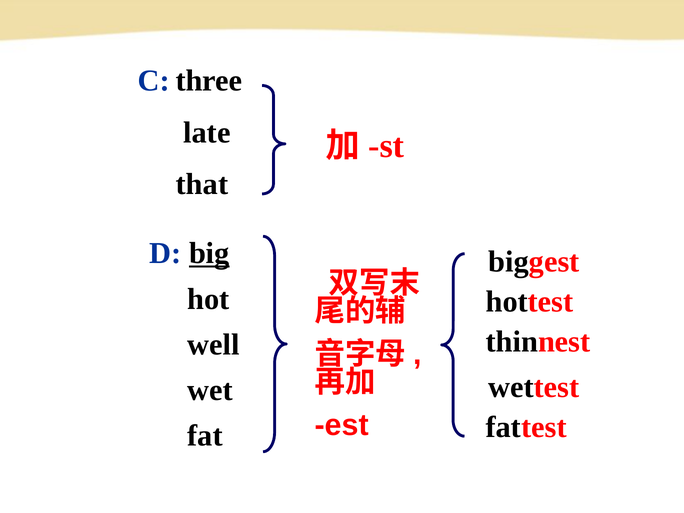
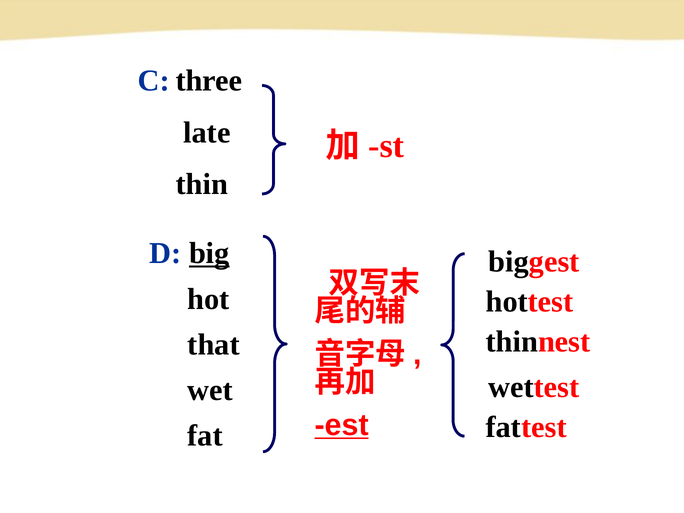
that: that -> thin (202, 184)
well: well -> that (214, 345)
est underline: none -> present (342, 425)
